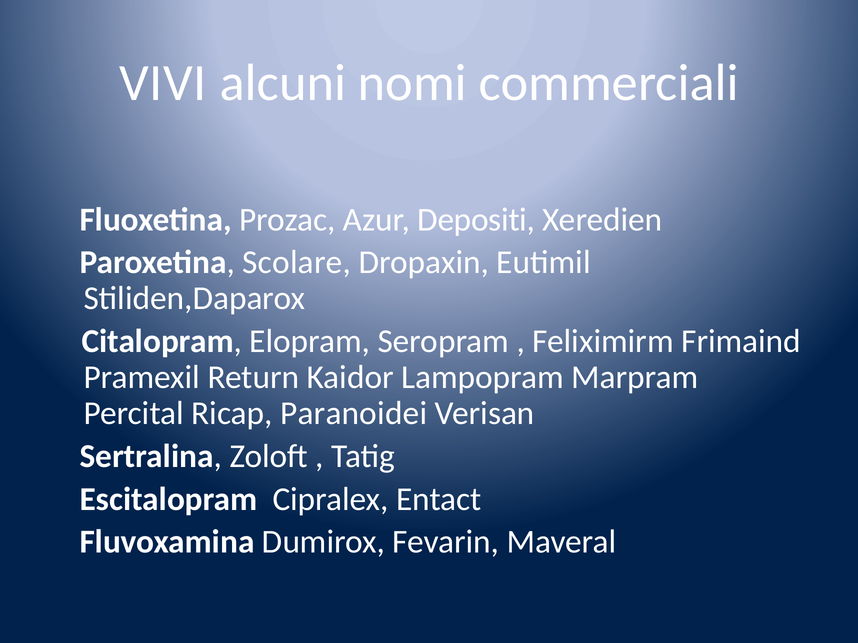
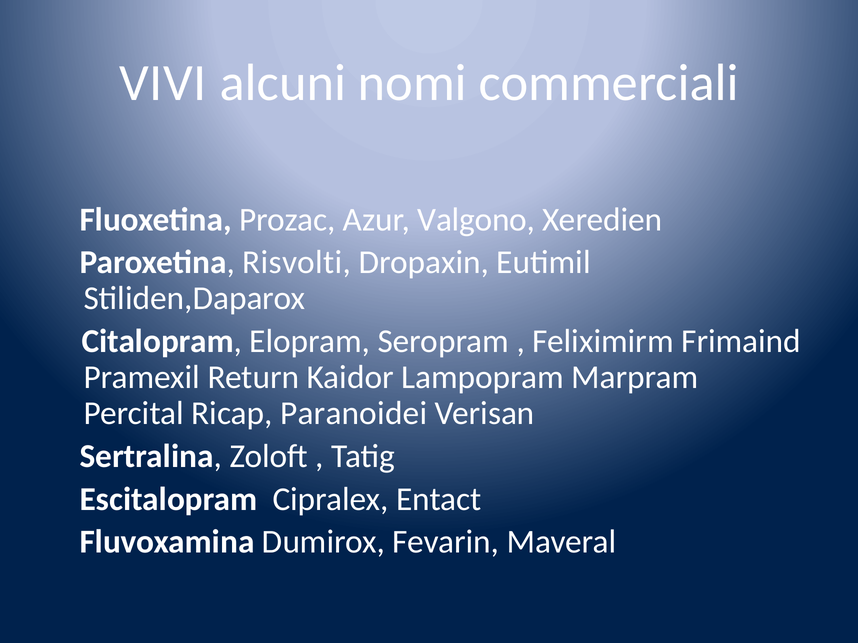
Depositi: Depositi -> Valgono (476, 220)
Scolare: Scolare -> Risvolti (297, 263)
